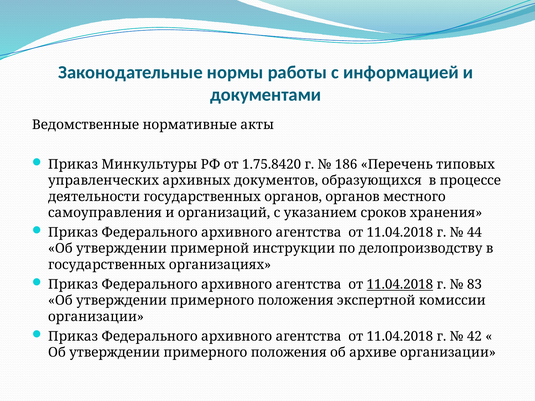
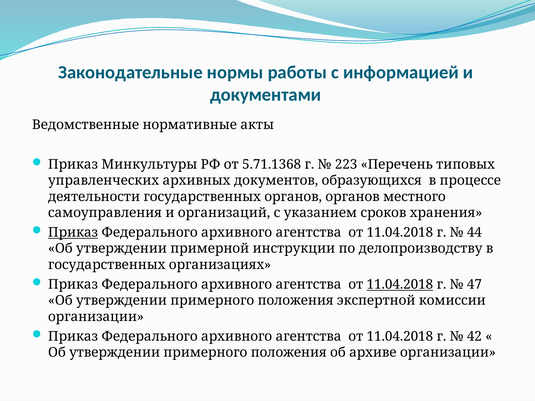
1.75.8420: 1.75.8420 -> 5.71.1368 (272, 165)
186: 186 -> 223 (346, 165)
Приказ underline: none -> present (73, 233)
83: 83 -> 47 (474, 285)
